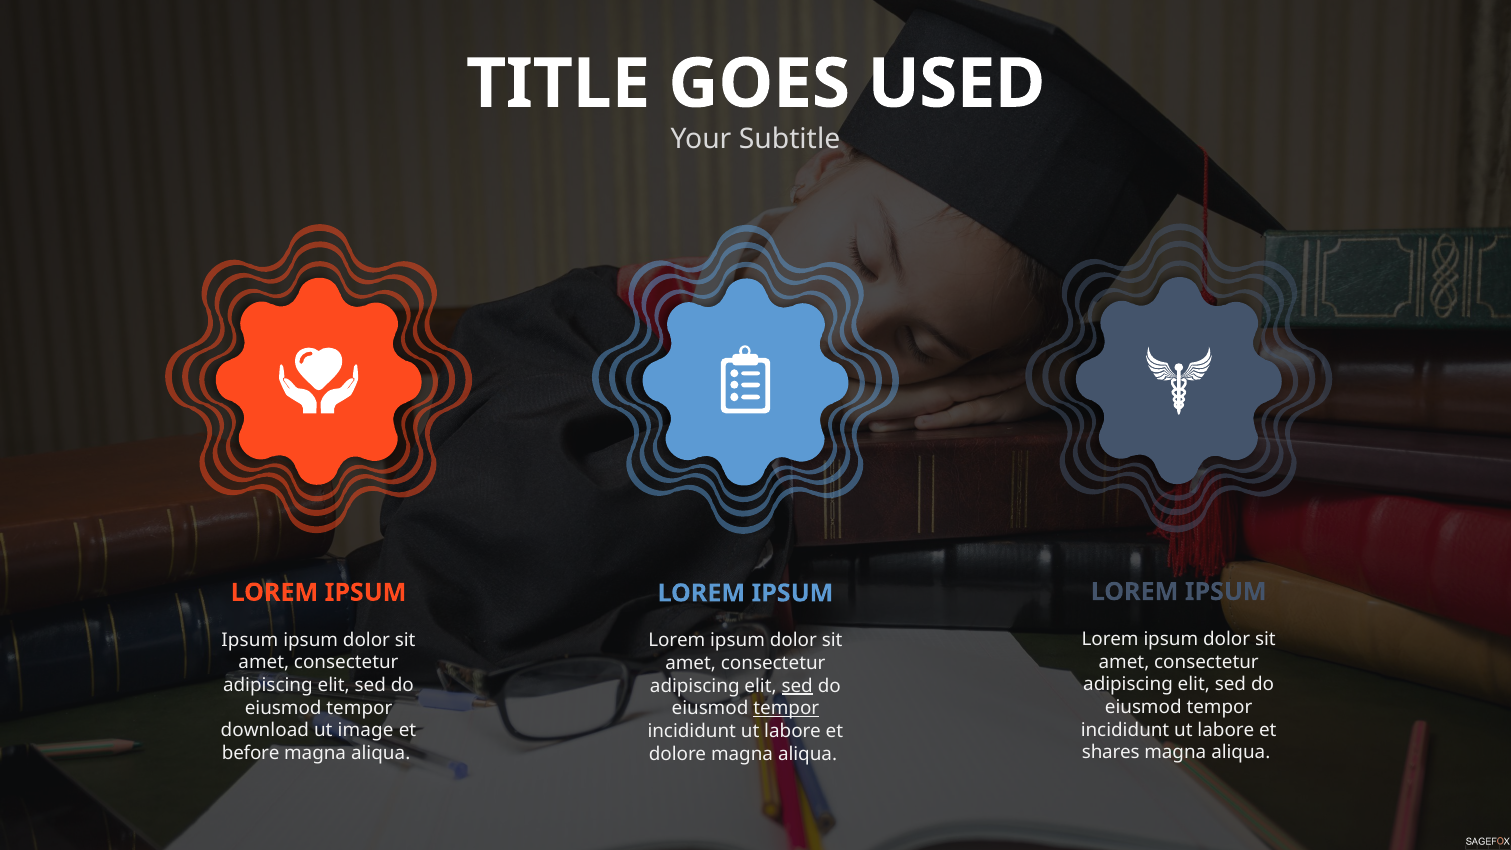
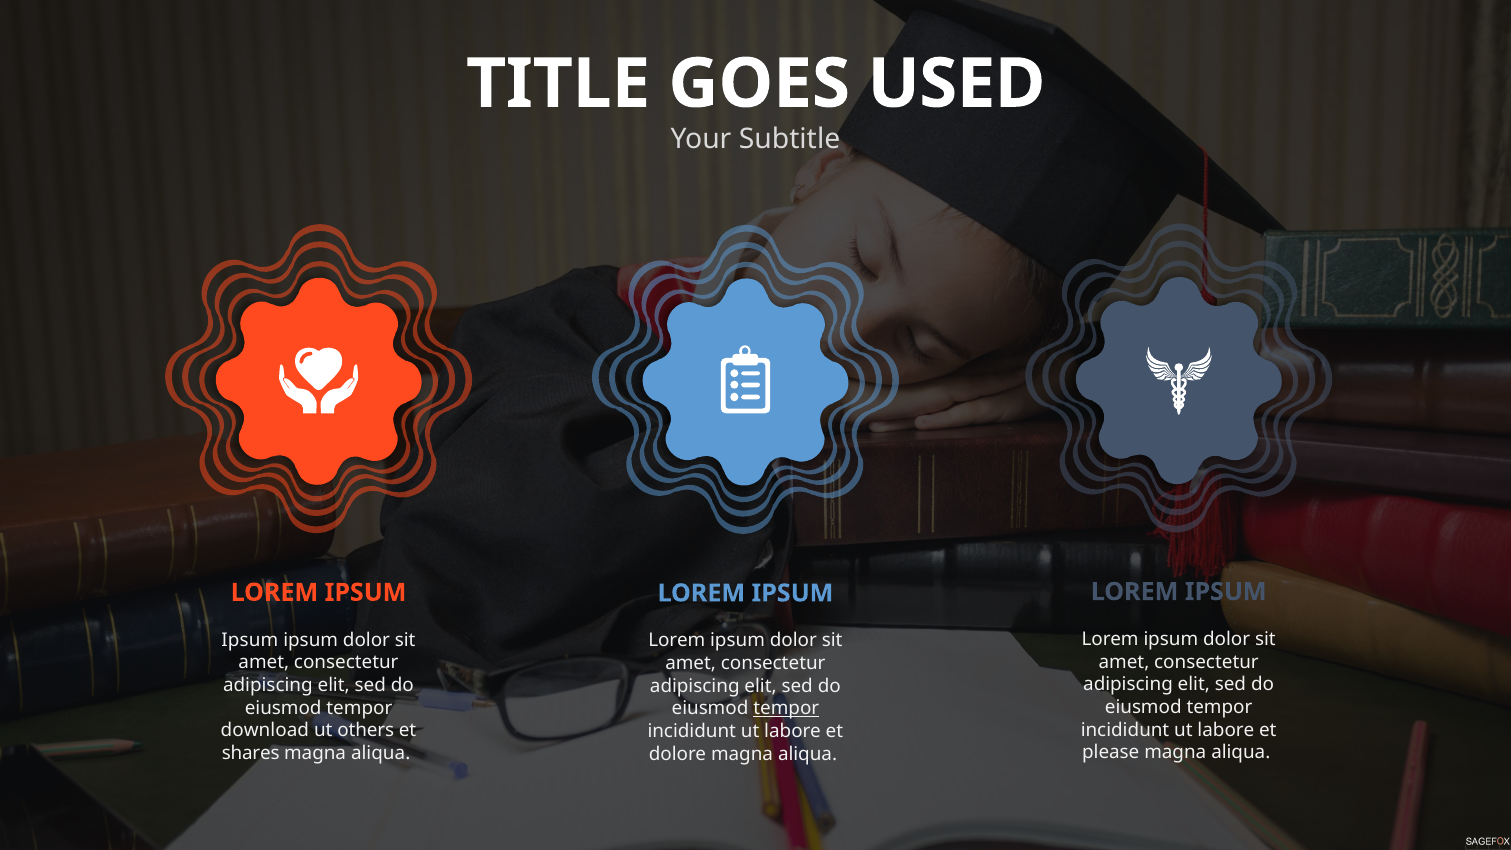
sed underline: present -> none (797, 686)
image: image -> others (366, 730)
shares: shares -> please (1111, 752)
before: before -> shares (251, 753)
